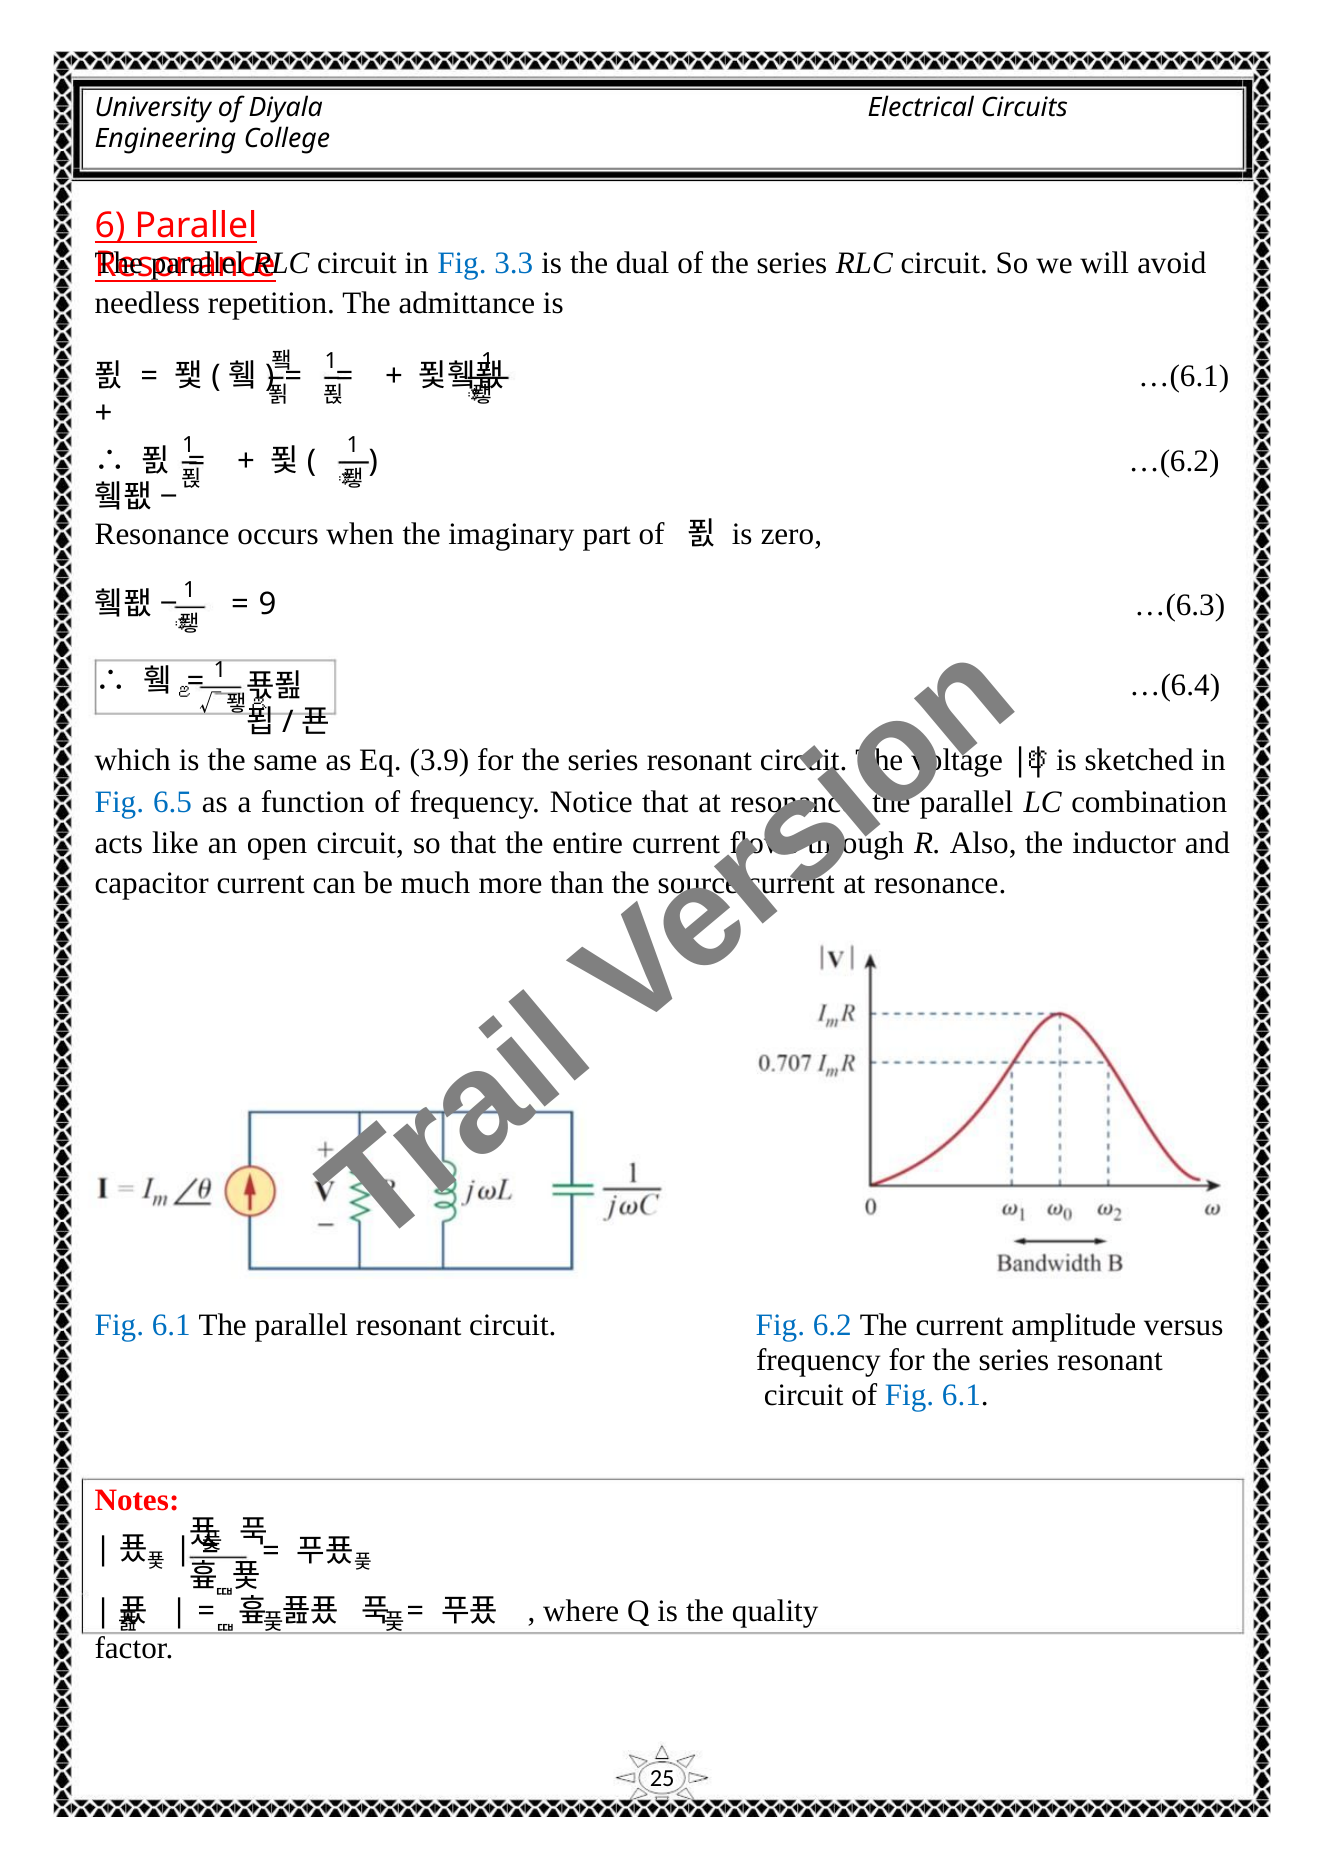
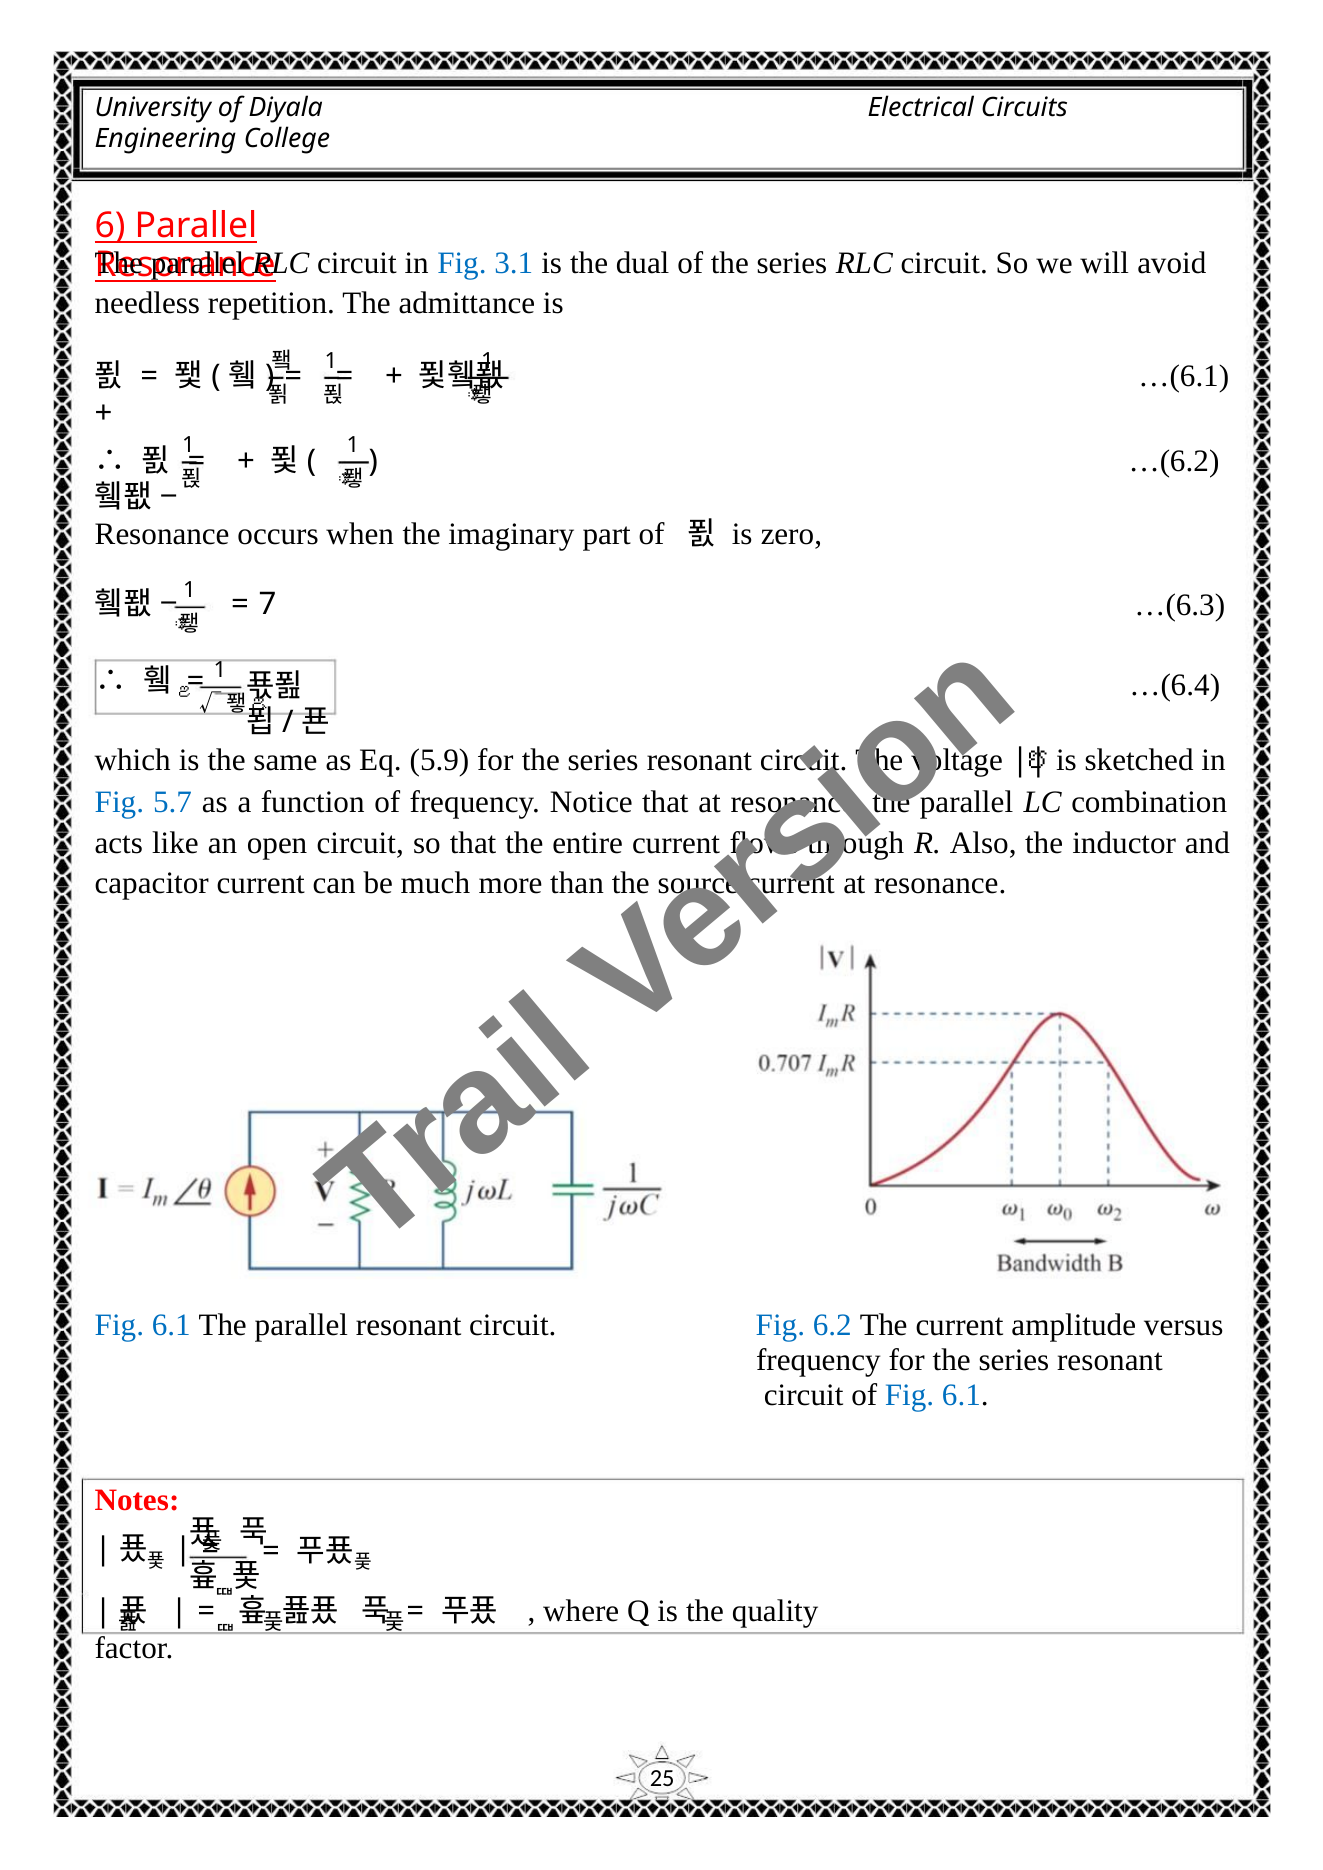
3.3: 3.3 -> 3.1 (514, 264)
9: 9 -> 7 (268, 604)
3.9: 3.9 -> 5.9 (440, 761)
6.5: 6.5 -> 5.7 (173, 802)
